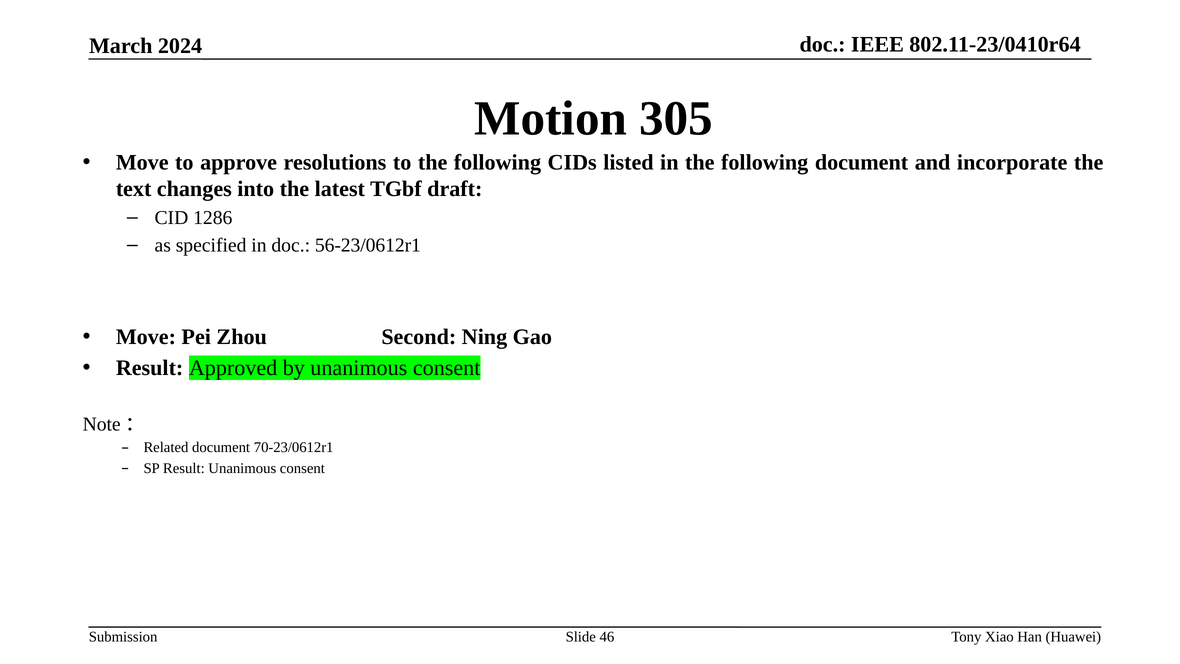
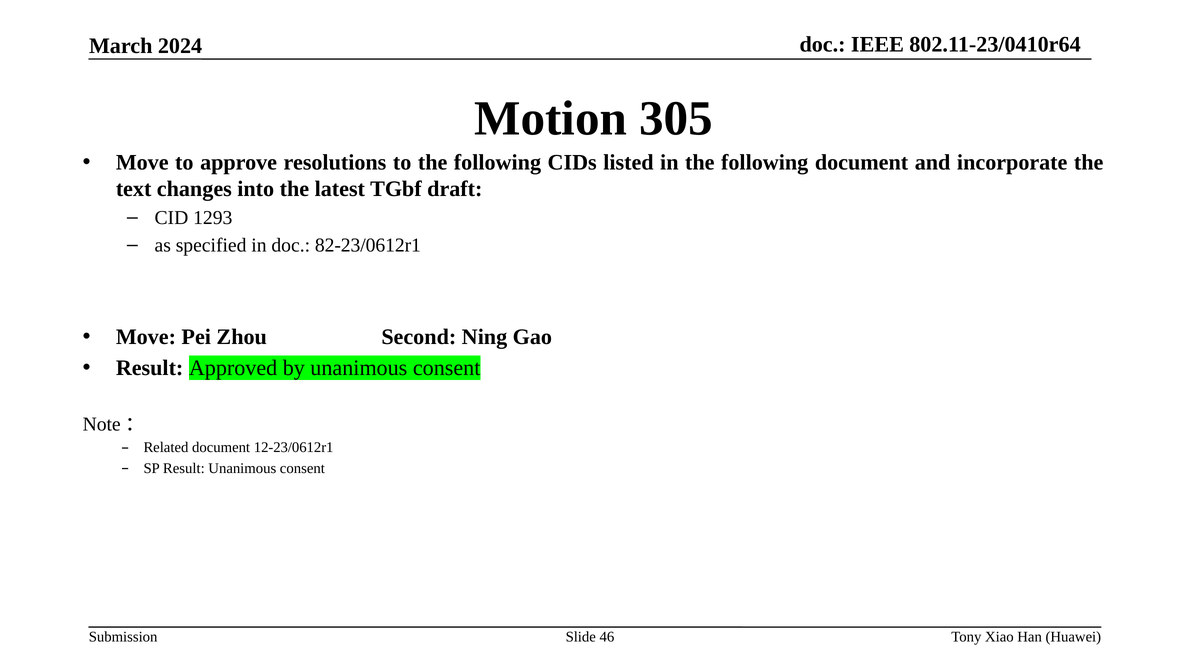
1286: 1286 -> 1293 (213, 218)
56-23/0612r1: 56-23/0612r1 -> 82-23/0612r1 (368, 245)
70-23/0612r1: 70-23/0612r1 -> 12-23/0612r1 (294, 447)
